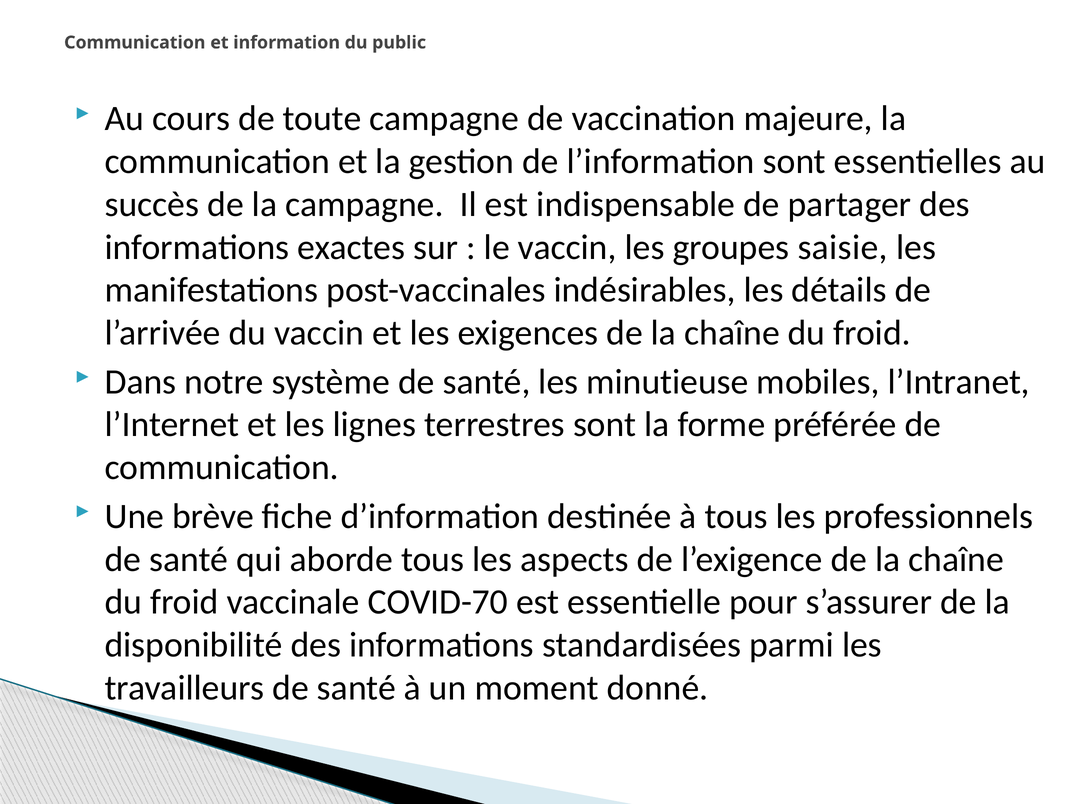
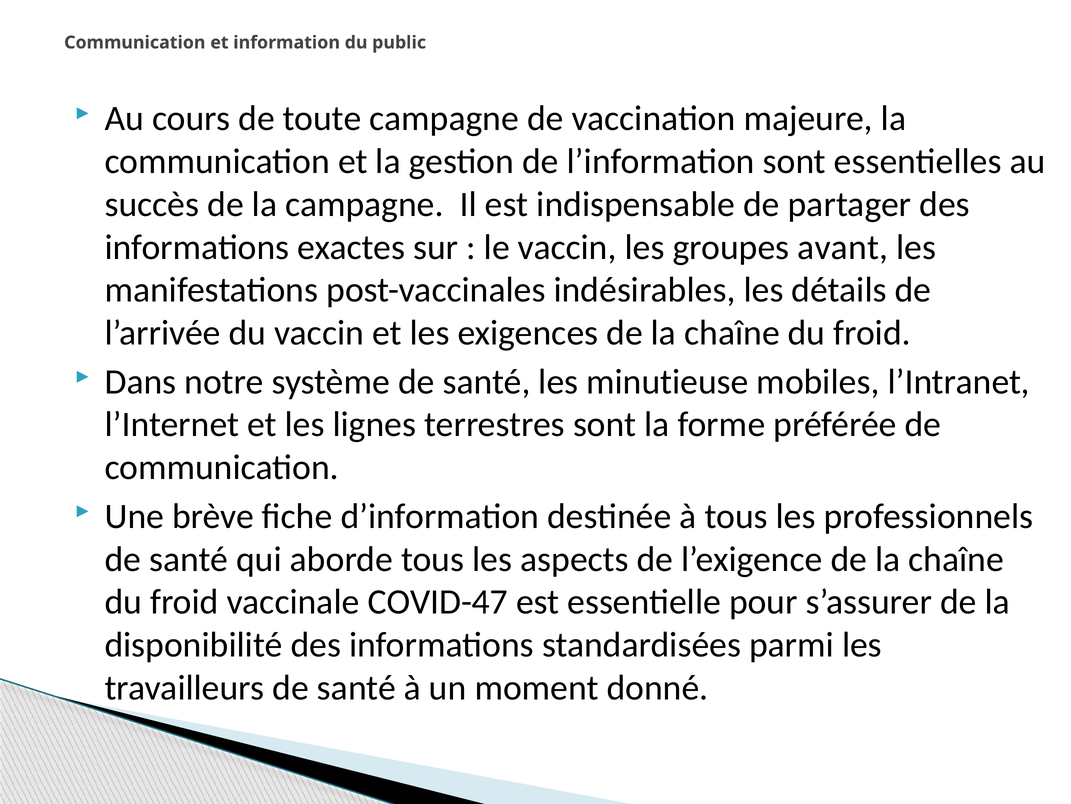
saisie: saisie -> avant (843, 247)
COVID-70: COVID-70 -> COVID-47 (438, 602)
